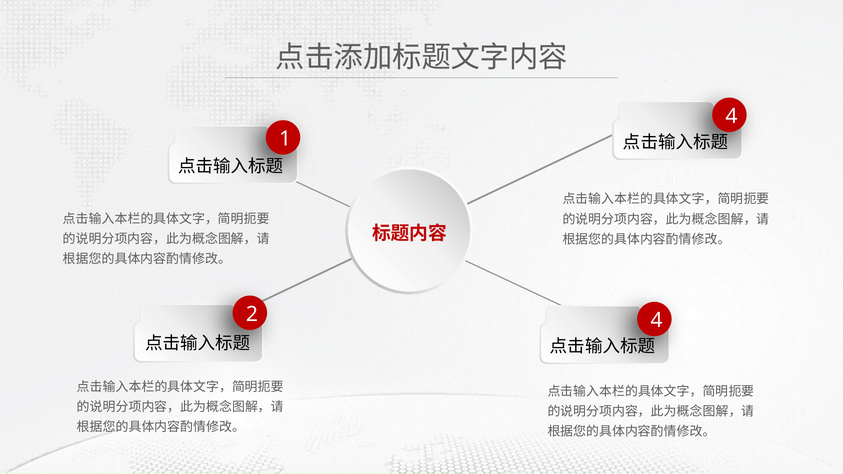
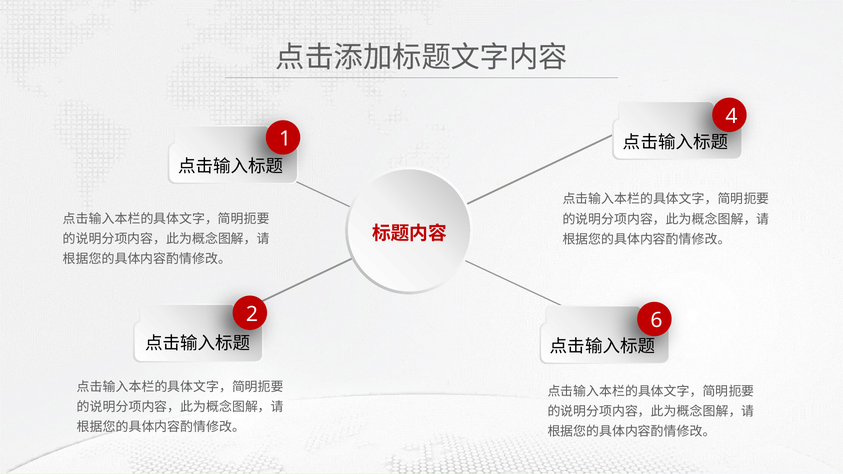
2 4: 4 -> 6 (656, 321)
